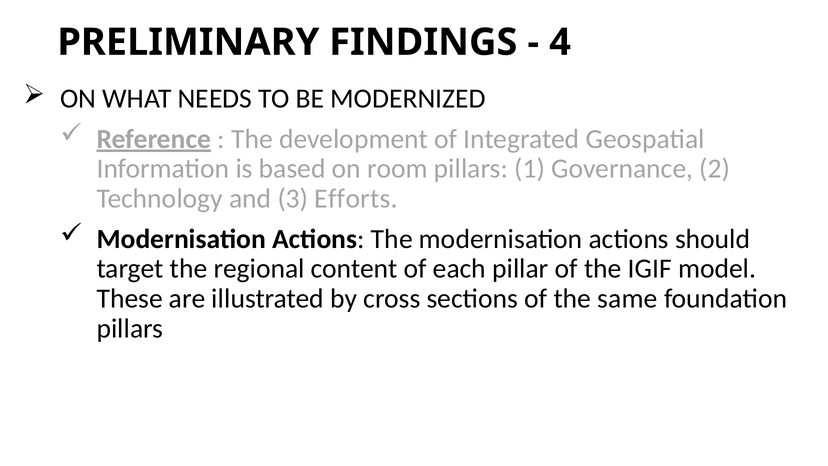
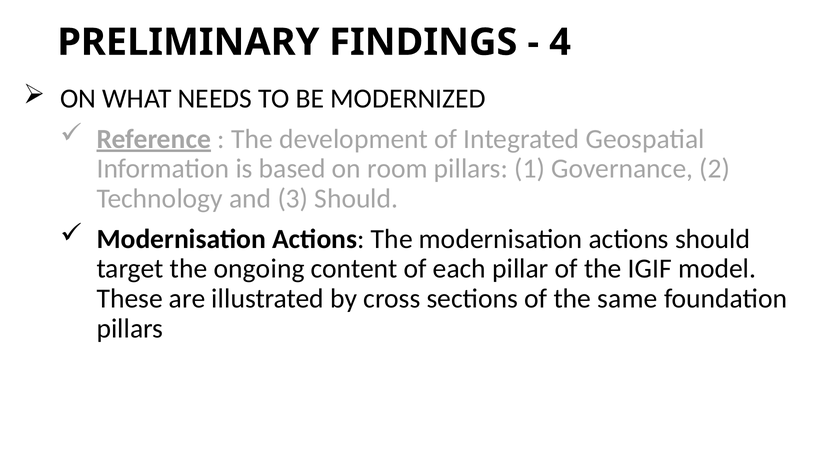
3 Efforts: Efforts -> Should (356, 199)
regional: regional -> ongoing (259, 269)
